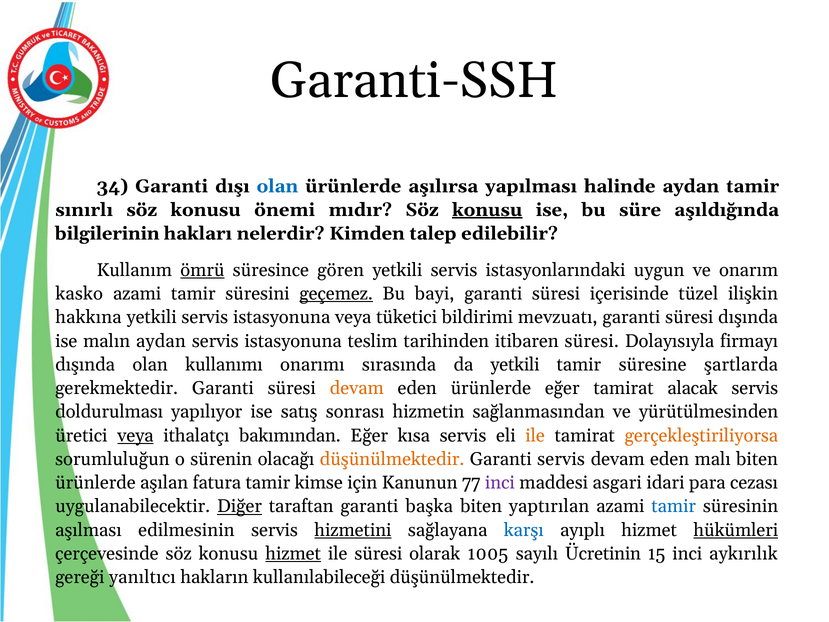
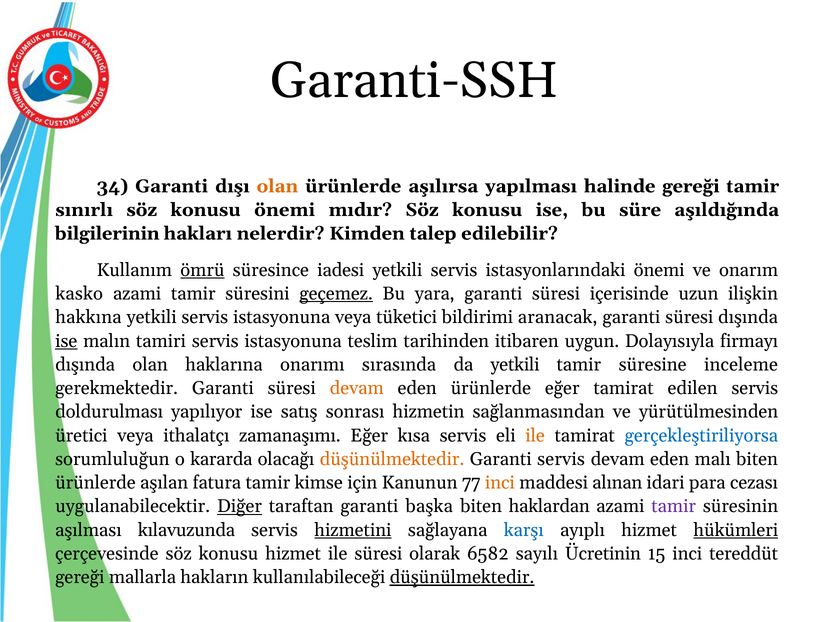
olan colour: blue -> orange (277, 186)
halinde aydan: aydan -> gereği (691, 186)
konusu underline: present -> none (487, 210)
gören: gören -> iadesi (341, 270)
istasyonlarındaki uygun: uygun -> önemi (659, 270)
bayi: bayi -> yara (435, 294)
tüzel: tüzel -> uzun (698, 294)
mevzuatı: mevzuatı -> aranacak (558, 317)
ise underline: none -> present (66, 341)
malın aydan: aydan -> tamiri (161, 341)
itibaren süresi: süresi -> uygun (592, 341)
kullanımı: kullanımı -> haklarına (224, 364)
şartlarda: şartlarda -> inceleme (741, 364)
alacak: alacak -> edilen (693, 388)
veya underline: present -> none (135, 435)
bakımından: bakımından -> zamanaşımı (290, 435)
gerçekleştiriliyorsa colour: orange -> blue (701, 435)
sürenin: sürenin -> kararda (221, 459)
inci colour: purple -> orange (500, 483)
asgari: asgari -> alınan (617, 483)
yaptırılan: yaptırılan -> haklardan (549, 506)
tamir colour: blue -> purple (674, 506)
edilmesinin: edilmesinin -> kılavuzunda (187, 530)
hizmet underline: present -> none (293, 553)
1005: 1005 -> 6582 (488, 553)
aykırılık: aykırılık -> tereddüt (744, 553)
yanıltıcı: yanıltıcı -> mallarla (142, 577)
düşünülmektedir underline: none -> present (462, 577)
